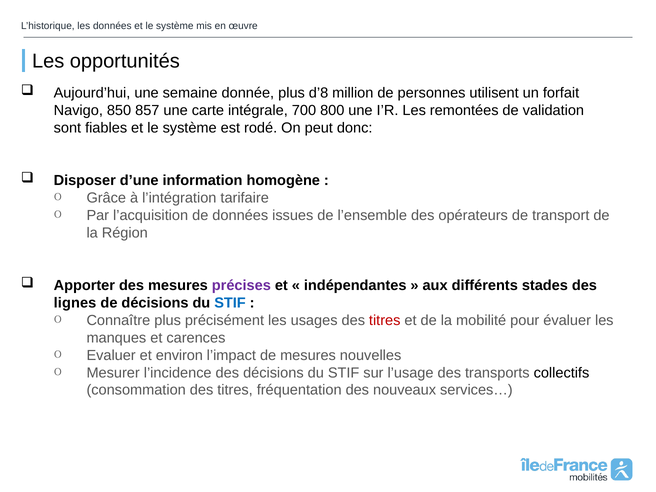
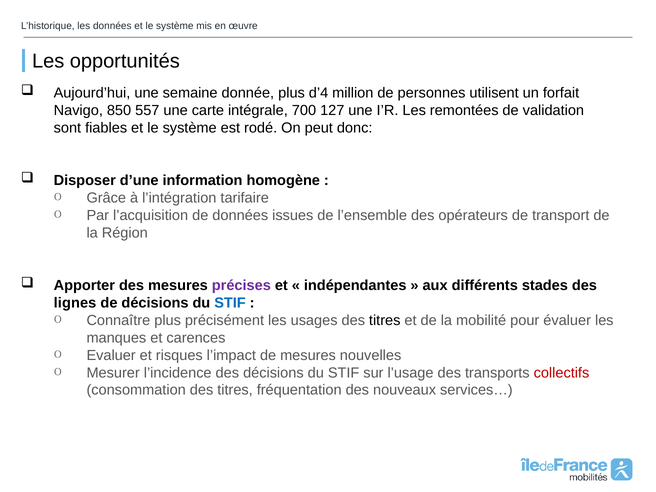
d’8: d’8 -> d’4 (319, 93)
857: 857 -> 557 (147, 110)
800: 800 -> 127 (332, 110)
titres colour: red -> black (385, 320)
environ: environ -> risques (179, 355)
collectifs colour: black -> red (561, 373)
